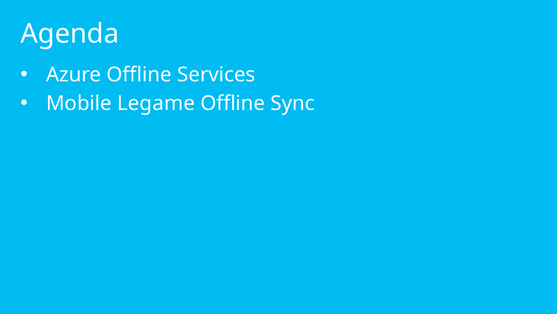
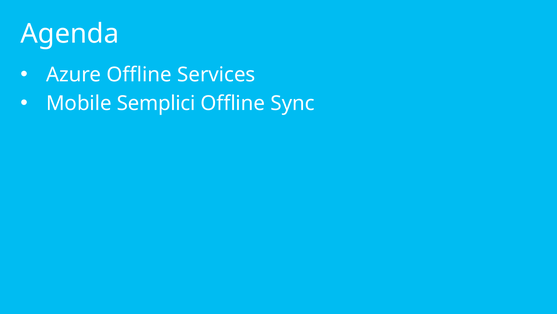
Legame: Legame -> Semplici (156, 103)
